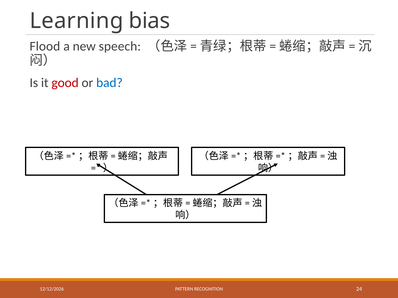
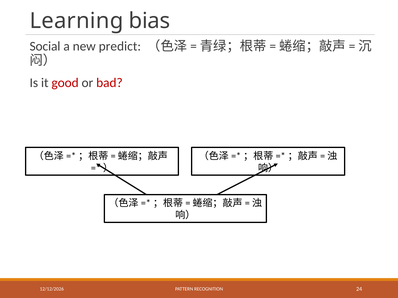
Flood: Flood -> Social (45, 46)
speech: speech -> predict (120, 46)
bad colour: blue -> red (109, 83)
